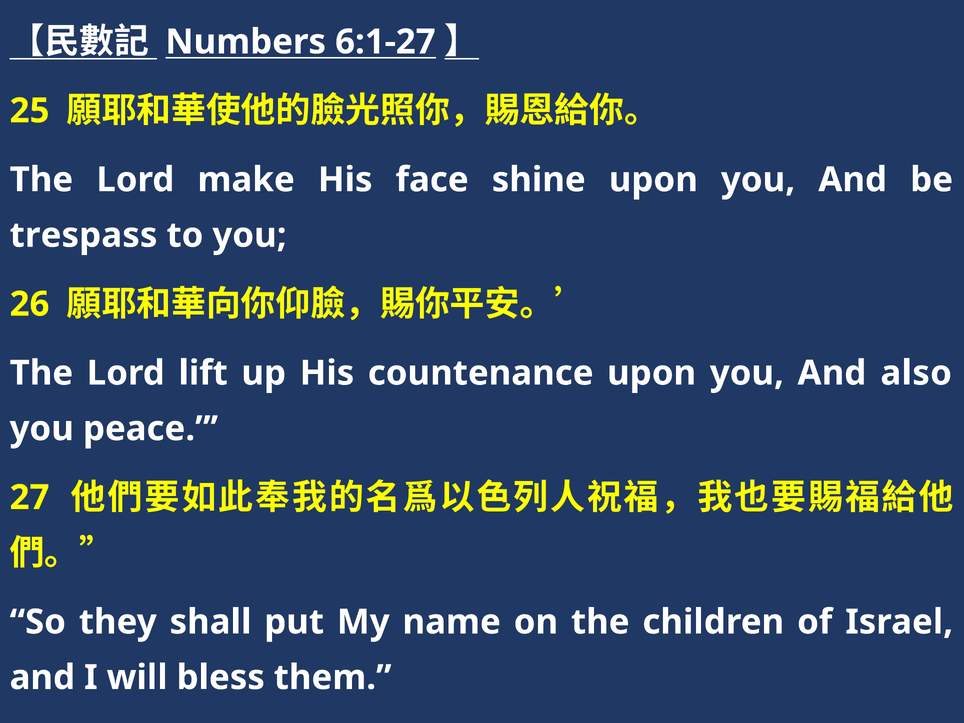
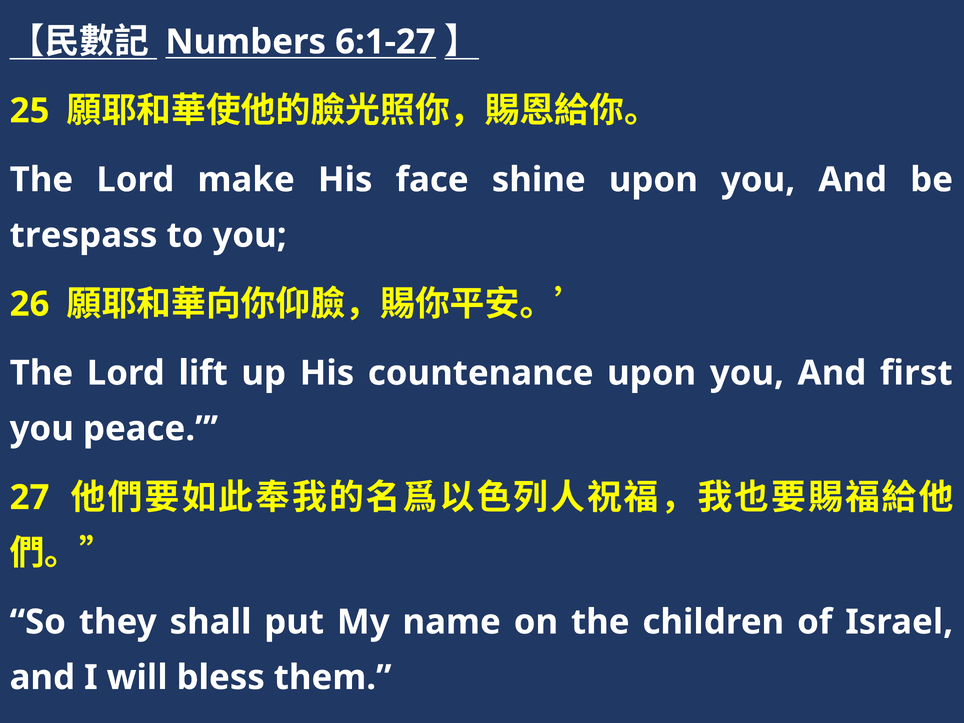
also: also -> first (916, 373)
